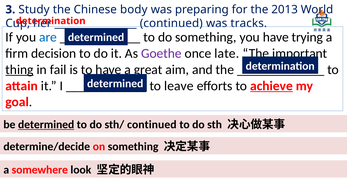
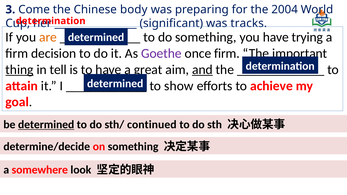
Study: Study -> Come (34, 10)
2013: 2013 -> 2004 (285, 10)
continued: continued -> significant (171, 23)
are colour: blue -> orange (48, 37)
once late: late -> firm (227, 53)
fail: fail -> tell (58, 70)
and underline: none -> present (202, 70)
leave: leave -> show (179, 86)
achieve underline: present -> none (272, 86)
